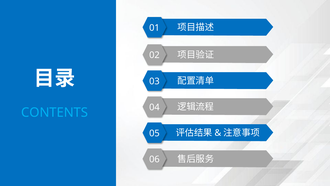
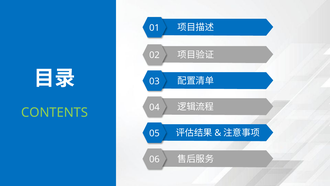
CONTENTS colour: light blue -> light green (55, 112)
